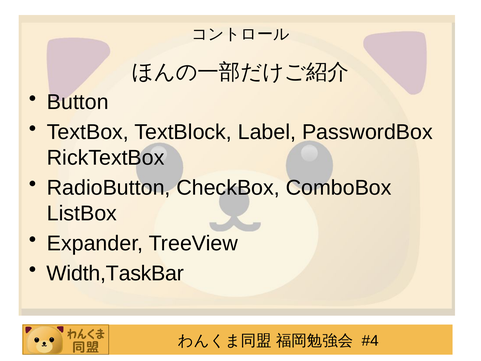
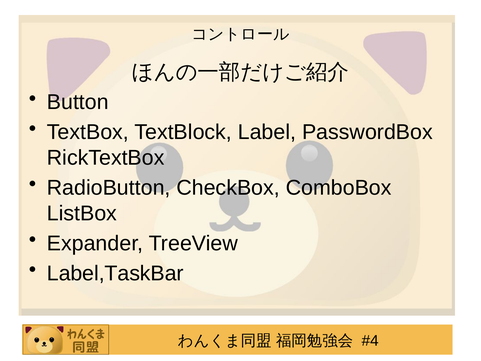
Width,TaskBar: Width,TaskBar -> Label,TaskBar (115, 273)
